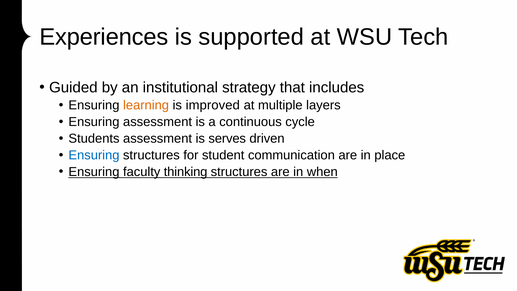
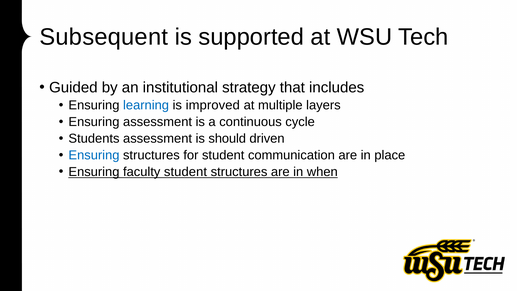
Experiences: Experiences -> Subsequent (104, 37)
learning colour: orange -> blue (146, 105)
serves: serves -> should (227, 139)
faculty thinking: thinking -> student (185, 172)
